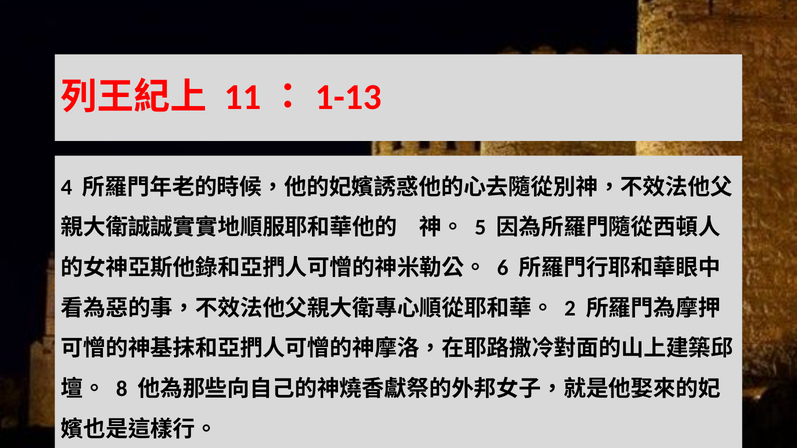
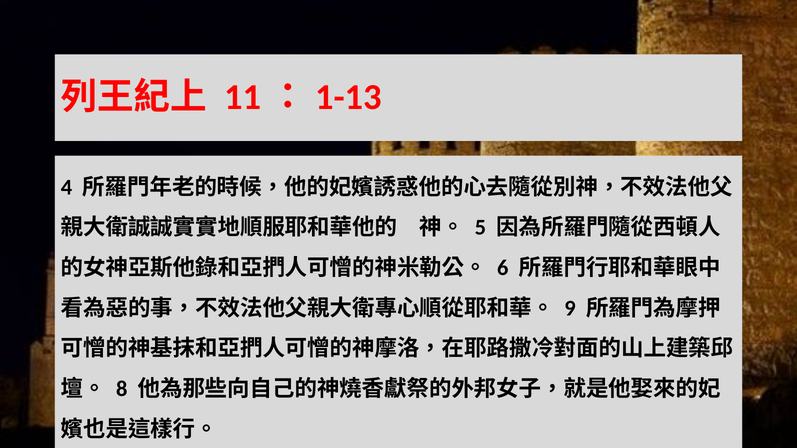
2: 2 -> 9 (570, 308)
